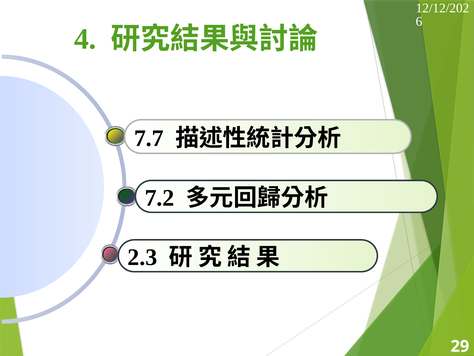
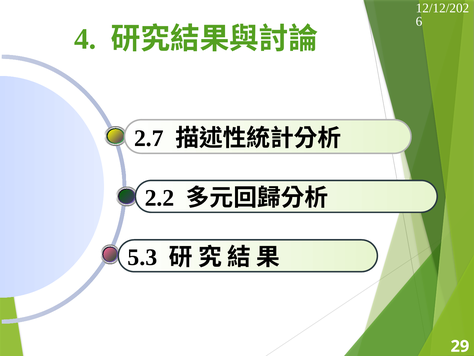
7.7: 7.7 -> 2.7 (149, 138)
7.2: 7.2 -> 2.2 (160, 198)
2.3: 2.3 -> 5.3 (142, 257)
